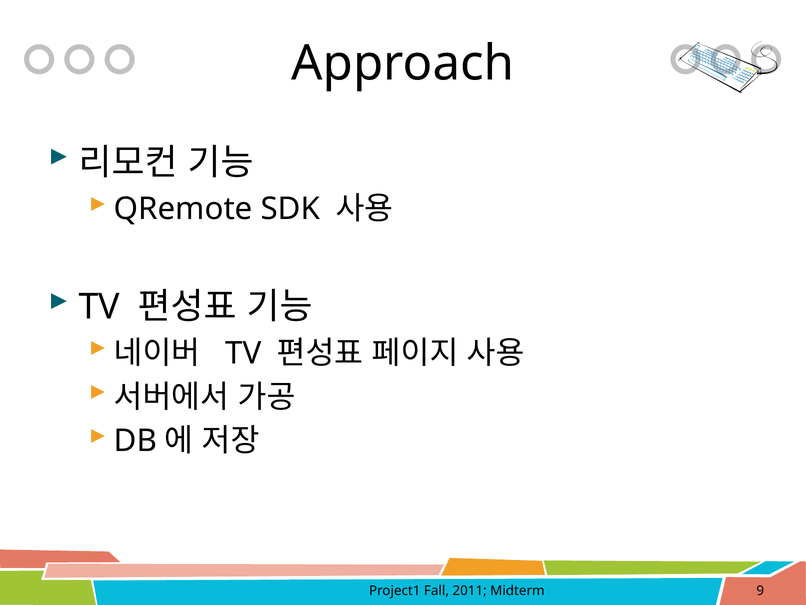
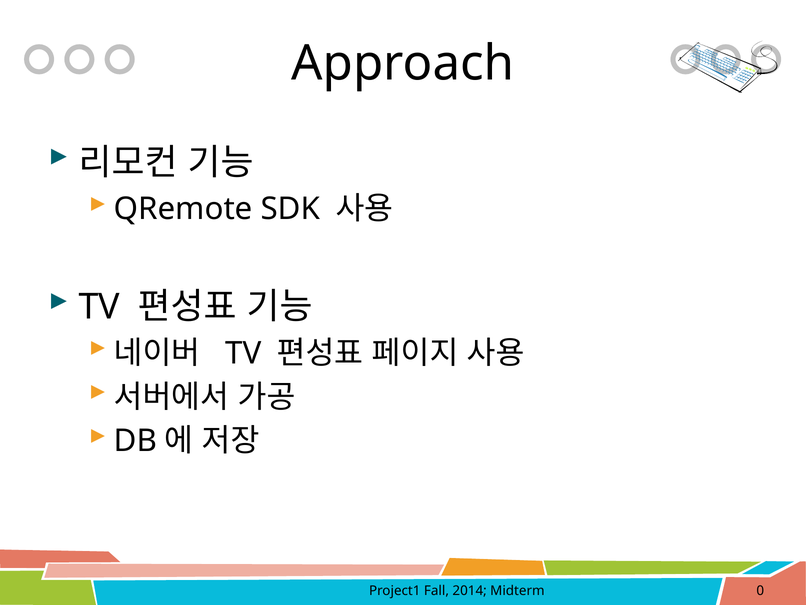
2011: 2011 -> 2014 (470, 590)
9: 9 -> 0 (760, 590)
